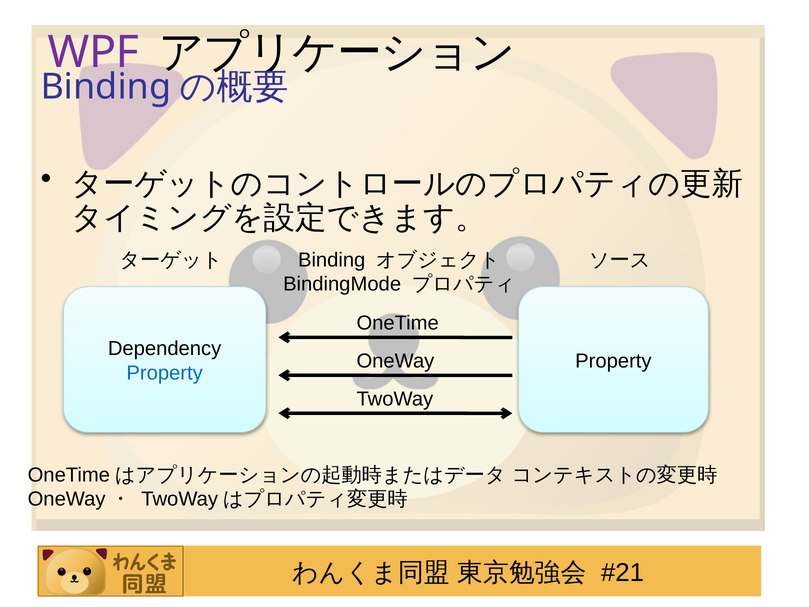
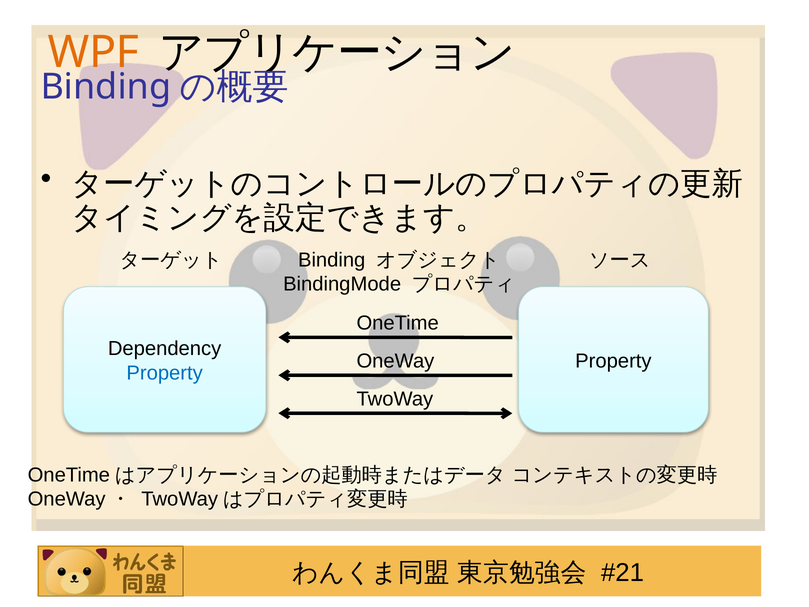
WPF colour: purple -> orange (93, 52)
